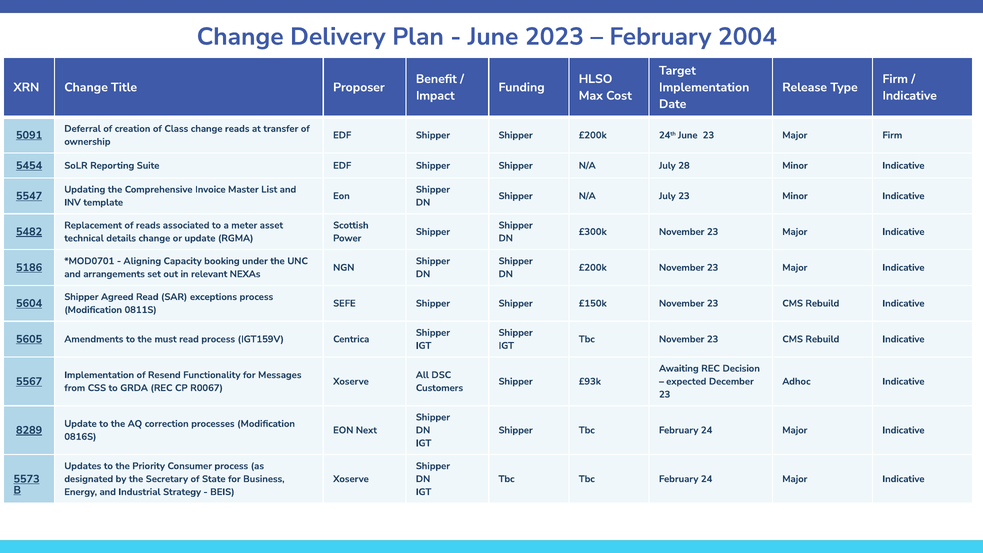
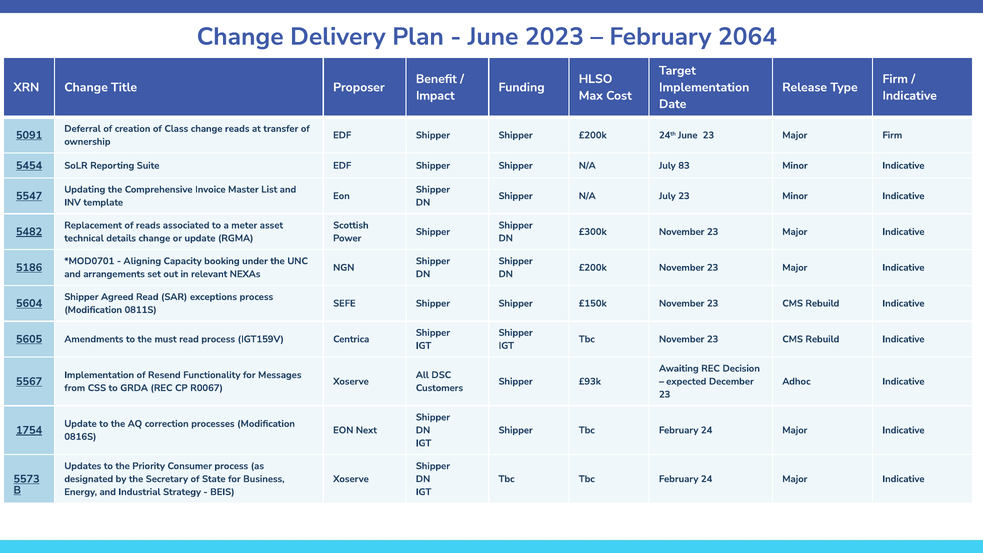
2004: 2004 -> 2064 (747, 37)
28: 28 -> 83 (684, 166)
8289: 8289 -> 1754 (29, 430)
